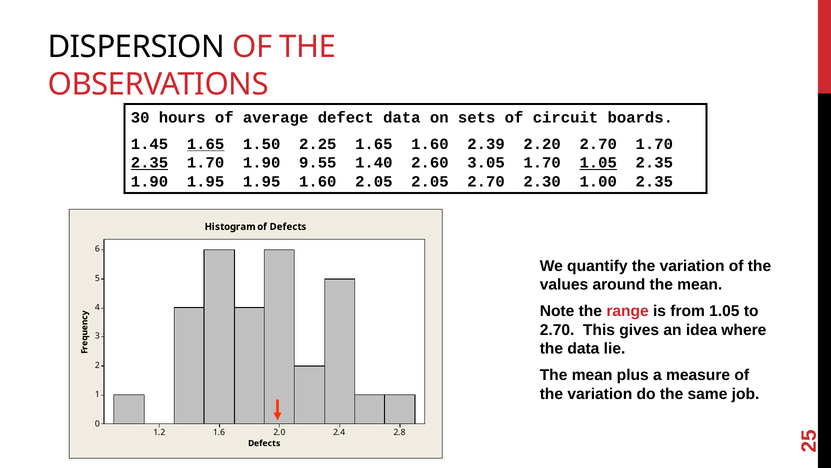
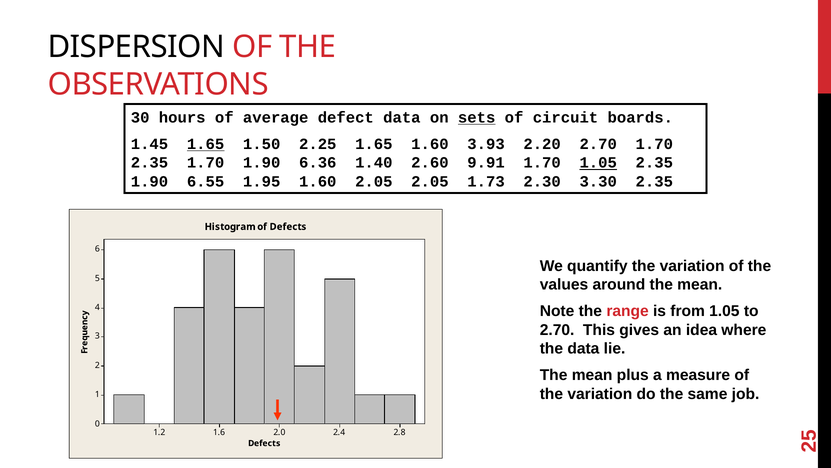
sets underline: none -> present (477, 117)
2.39: 2.39 -> 3.93 (486, 144)
2.35 underline: present -> none (149, 163)
9.55: 9.55 -> 6.36 (318, 163)
3.05: 3.05 -> 9.91 (486, 163)
1.90 1.95: 1.95 -> 6.55 (206, 181)
2.05 2.70: 2.70 -> 1.73 (486, 181)
1.00: 1.00 -> 3.30 (598, 181)
